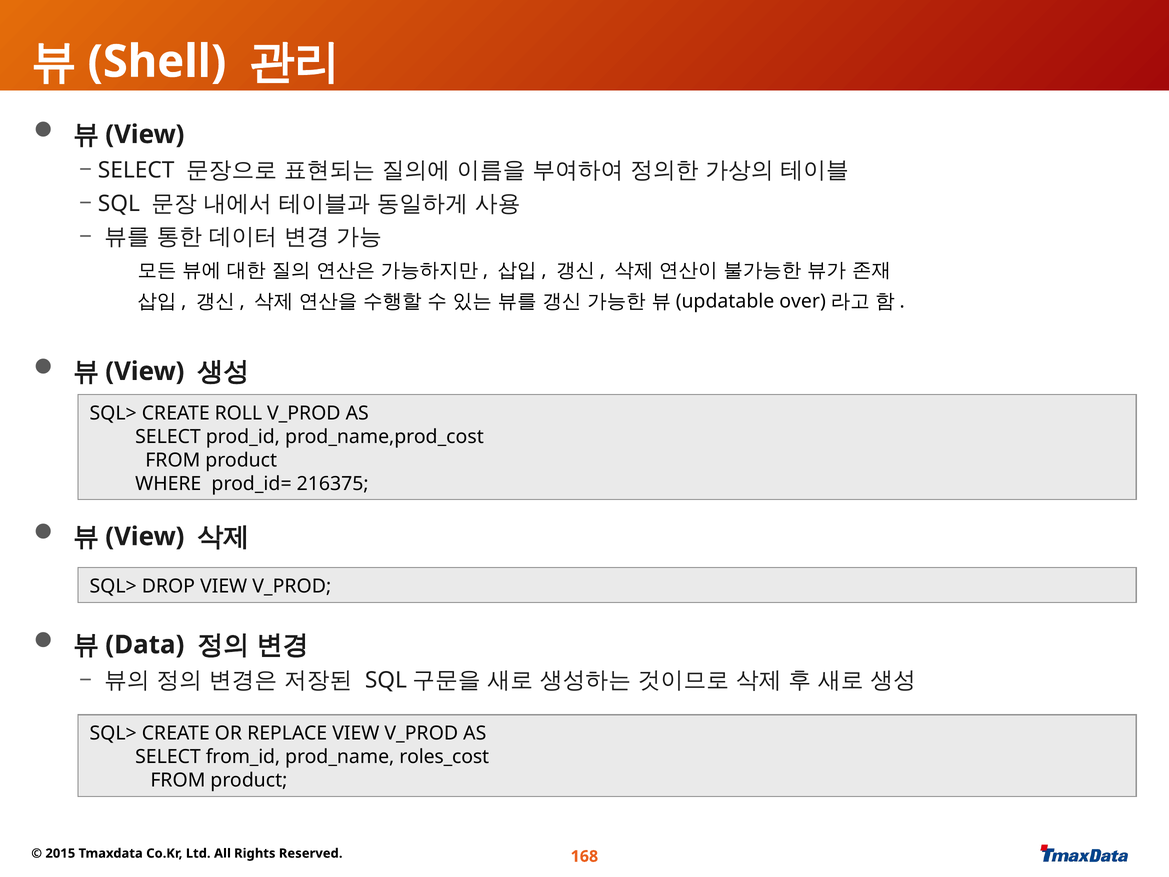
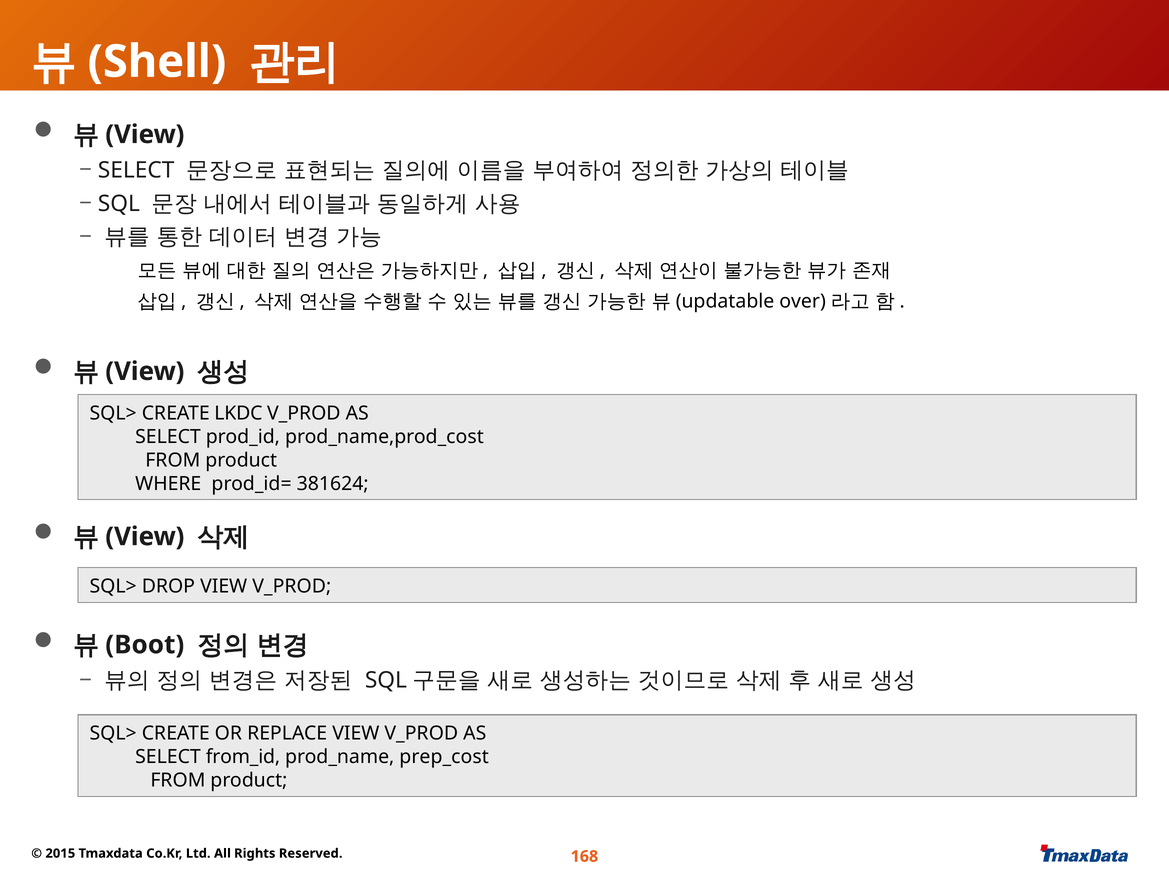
ROLL: ROLL -> LKDC (238, 413)
216375: 216375 -> 381624 (333, 483)
Data: Data -> Boot (145, 645)
roles_cost: roles_cost -> prep_cost (444, 757)
